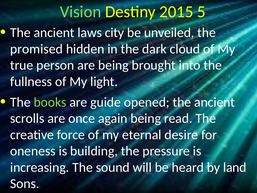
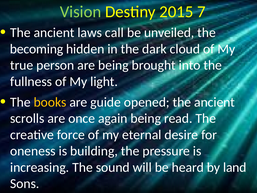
5: 5 -> 7 (201, 12)
city: city -> call (114, 33)
promised: promised -> becoming (37, 49)
books colour: light green -> yellow (50, 102)
